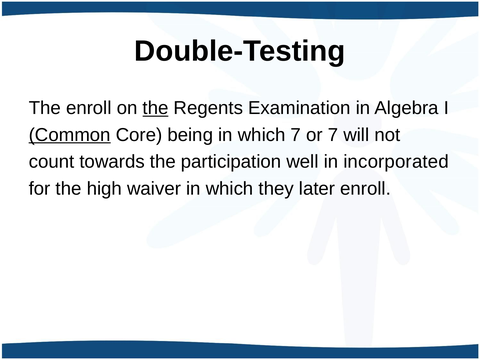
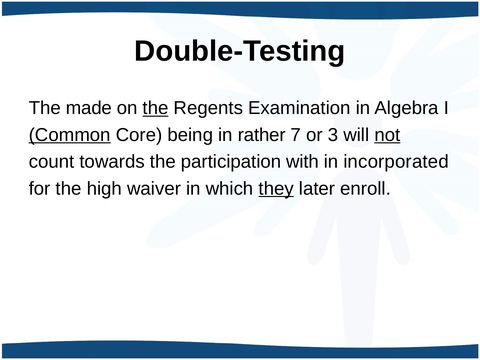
The enroll: enroll -> made (89, 108)
which: which -> rather (262, 135)
or 7: 7 -> 3 (333, 135)
not underline: none -> present (387, 135)
well: well -> with (303, 162)
they underline: none -> present (276, 189)
